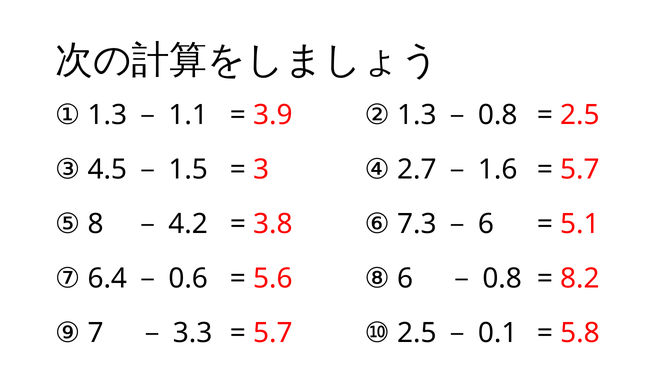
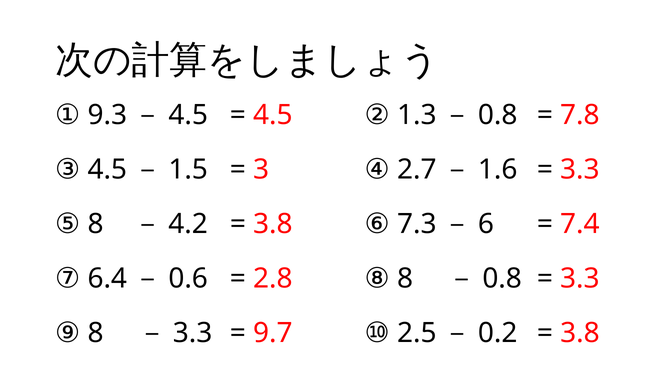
① 1.3: 1.3 -> 9.3 (107, 115)
1.1: 1.1 -> 4.5 (188, 115)
3.9: 3.9 -> 4.5 (273, 115)
2.5: 2.5 -> 7.8 (580, 115)
5.7: 5.7 -> 3.3 (580, 170)
5.1: 5.1 -> 7.4 (580, 224)
⑧ 6: 6 -> 8 (405, 279)
5.6: 5.6 -> 2.8 (273, 279)
8.2: 8.2 -> 3.3 (580, 279)
⑨ 7: 7 -> 8 (96, 333)
0.1: 0.1 -> 0.2 (498, 333)
5.7: 5.7 -> 9.7 (273, 333)
5.8: 5.8 -> 3.8 (580, 333)
